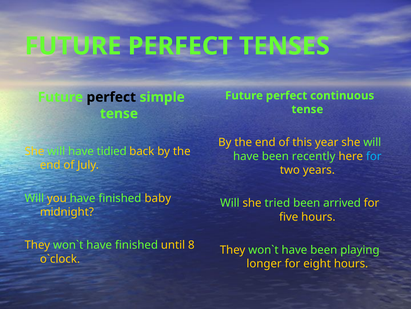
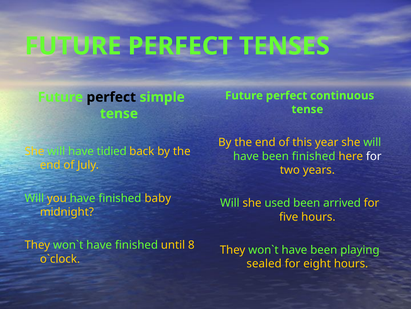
been recently: recently -> finished (314, 156)
for colour: light blue -> white (374, 156)
tried: tried -> used (277, 203)
longer: longer -> sealed (264, 263)
